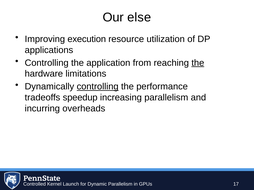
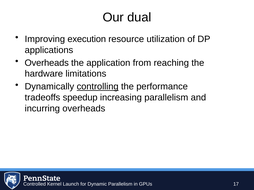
else: else -> dual (139, 17)
Controlling: Controlling -> Overheads (47, 63)
the underline: present -> none (198, 63)
